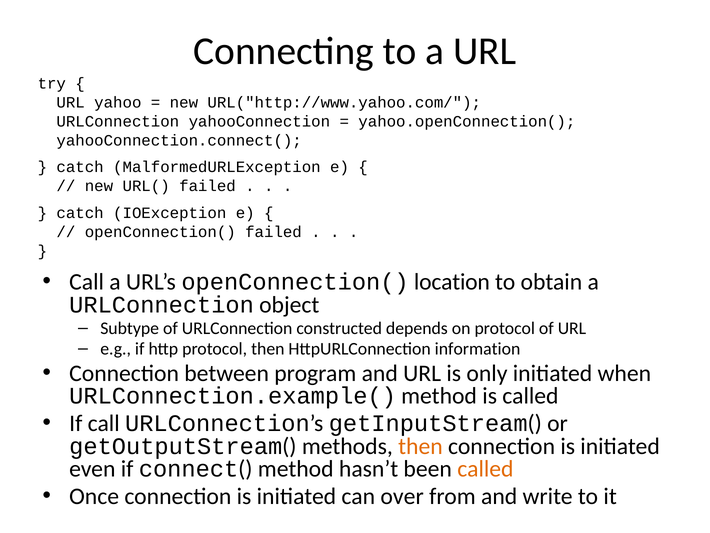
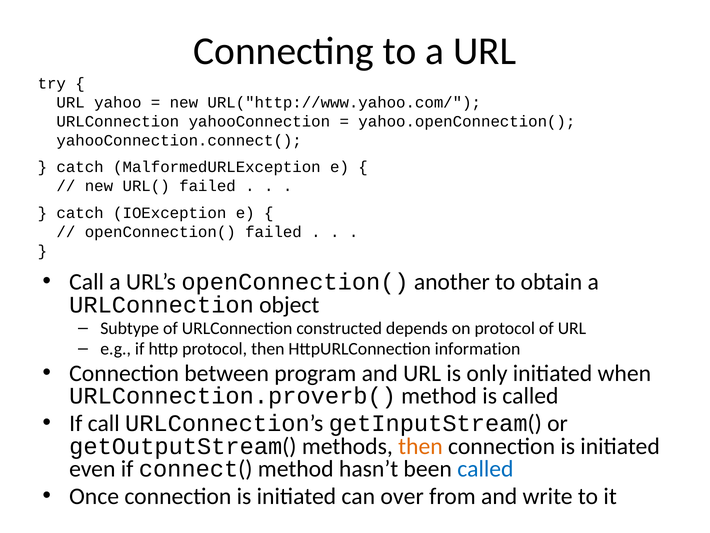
location: location -> another (452, 282)
URLConnection.example(: URLConnection.example( -> URLConnection.proverb( (233, 396)
called colour: orange -> blue (485, 469)
